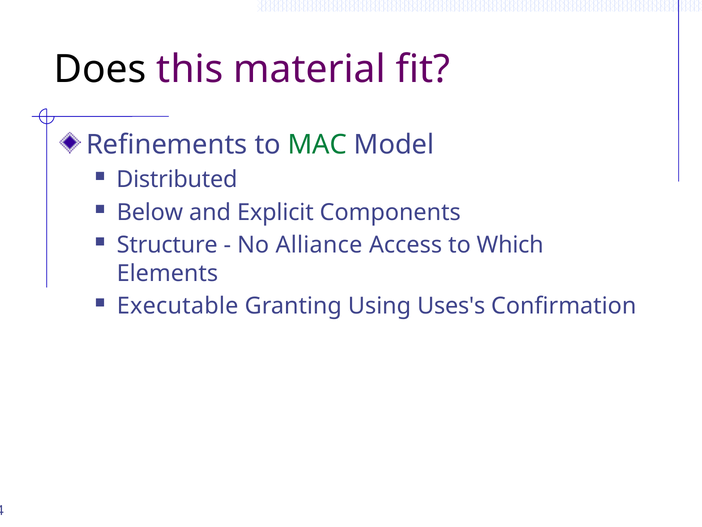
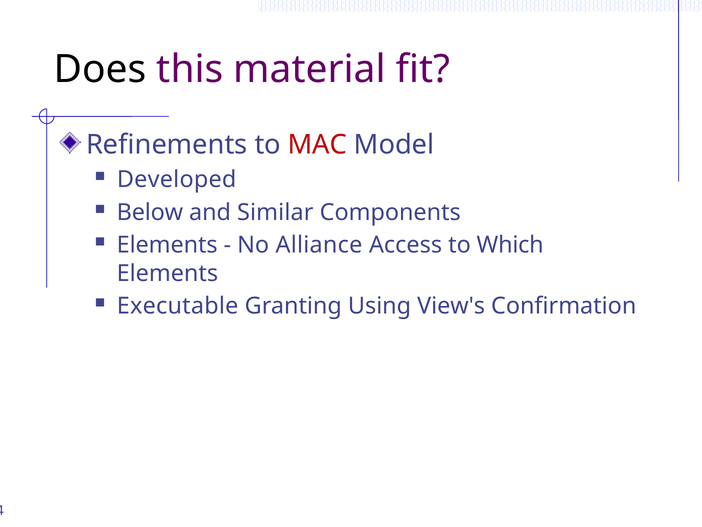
MAC colour: green -> red (317, 145)
Distributed: Distributed -> Developed (177, 179)
Explicit: Explicit -> Similar (275, 212)
Structure: Structure -> Elements (167, 245)
Uses's: Uses's -> View's (451, 306)
